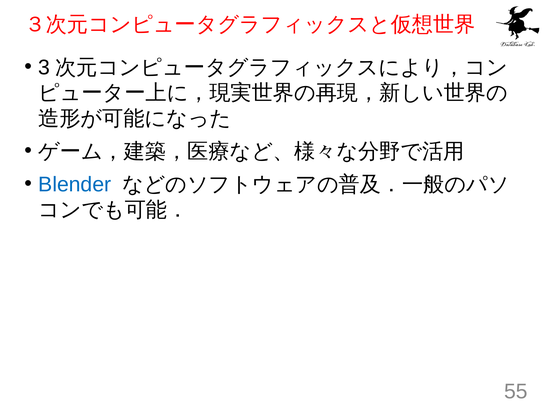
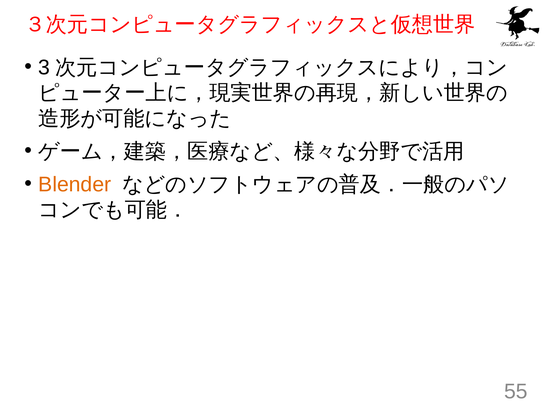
Blender colour: blue -> orange (75, 184)
